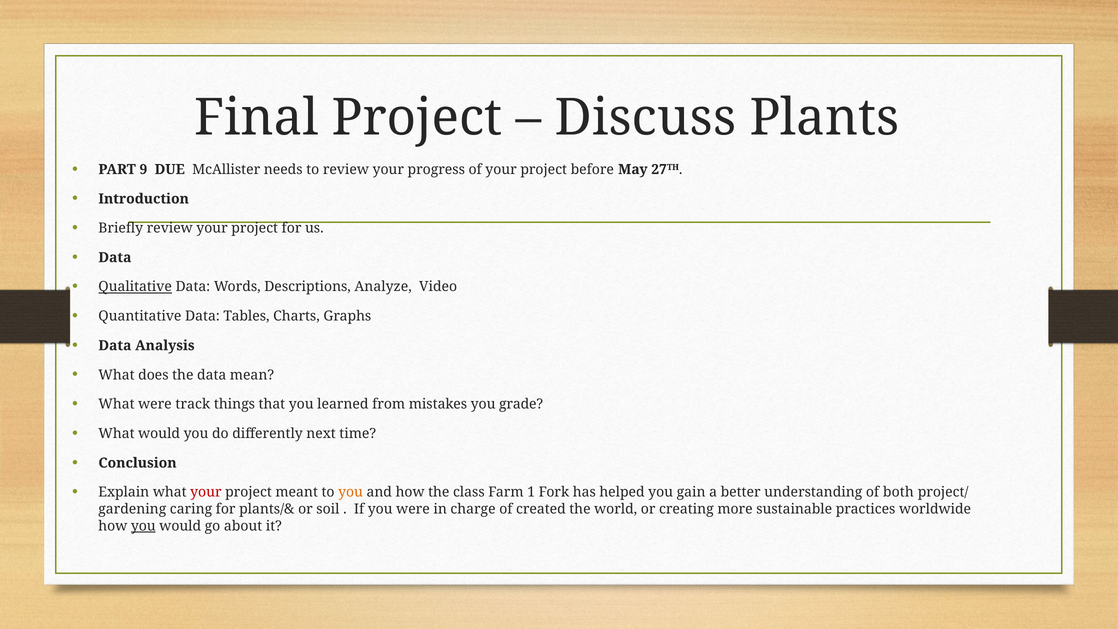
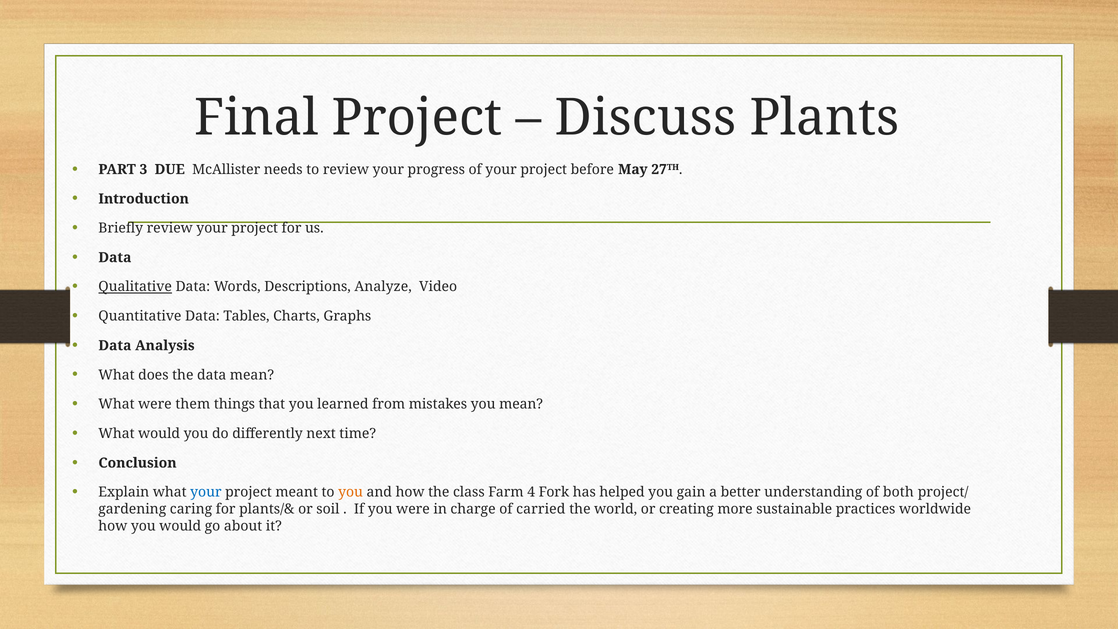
9: 9 -> 3 (143, 169)
track: track -> them (193, 404)
you grade: grade -> mean (521, 404)
your colour: red -> blue (206, 492)
1: 1 -> 4 (531, 492)
created: created -> carried (541, 509)
you underline: present -> none (143, 526)
